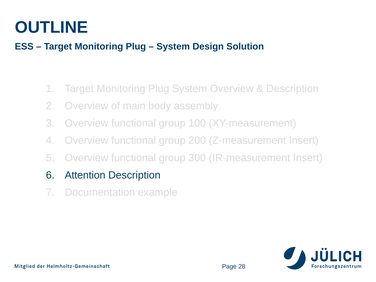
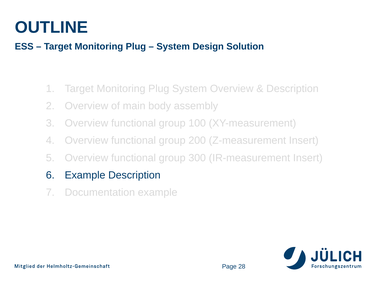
Attention: Attention -> Example (85, 175)
